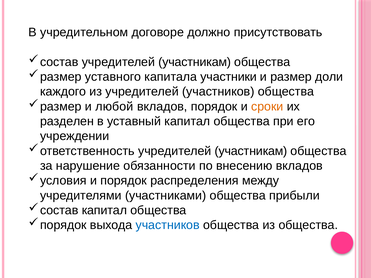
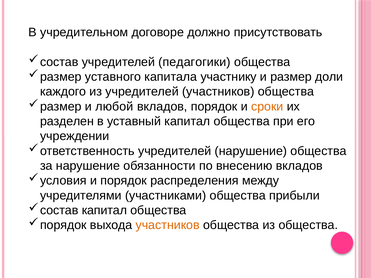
участникам: участникам -> педагогики (195, 62)
участники: участники -> участнику (229, 77)
участникам: участникам -> нарушение (251, 151)
участников colour: blue -> orange (168, 225)
